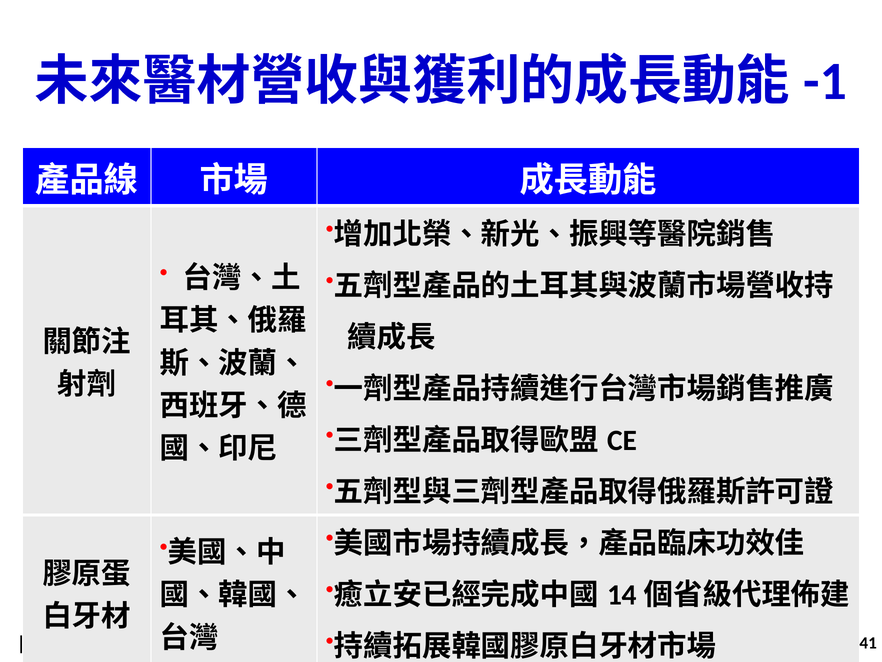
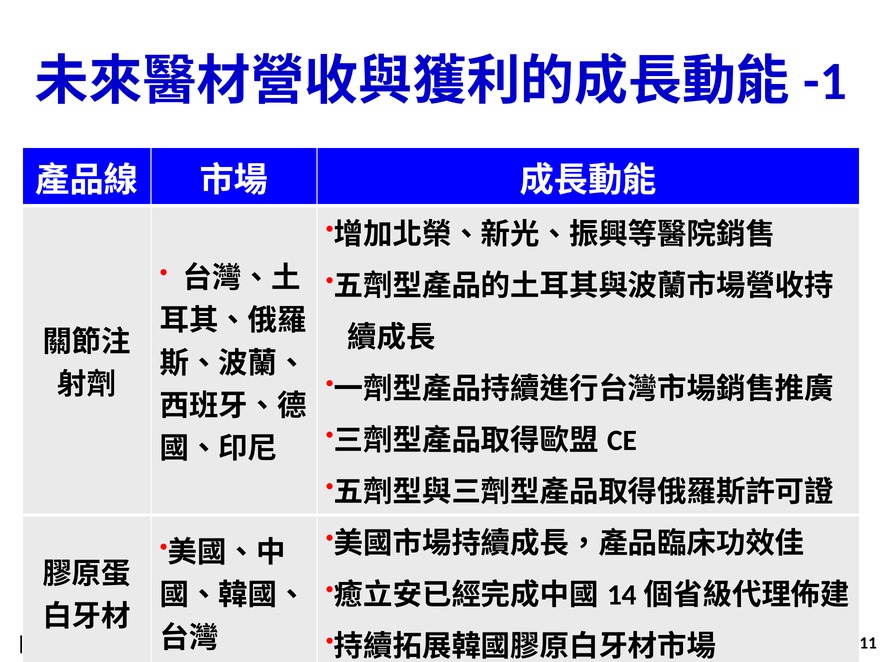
41: 41 -> 11 (868, 643)
